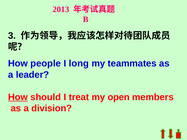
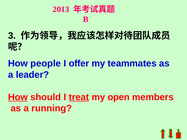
long: long -> offer (79, 64)
treat underline: none -> present (79, 97)
division: division -> running (52, 108)
